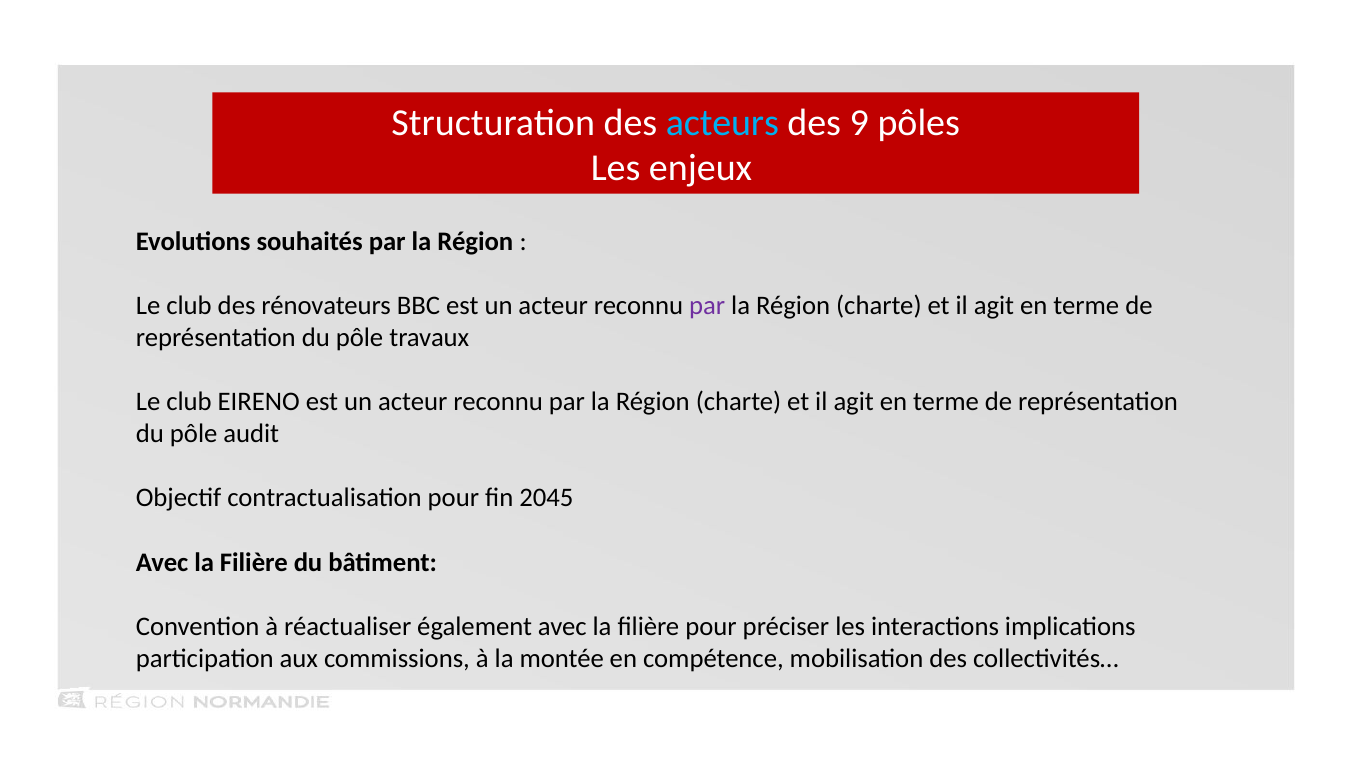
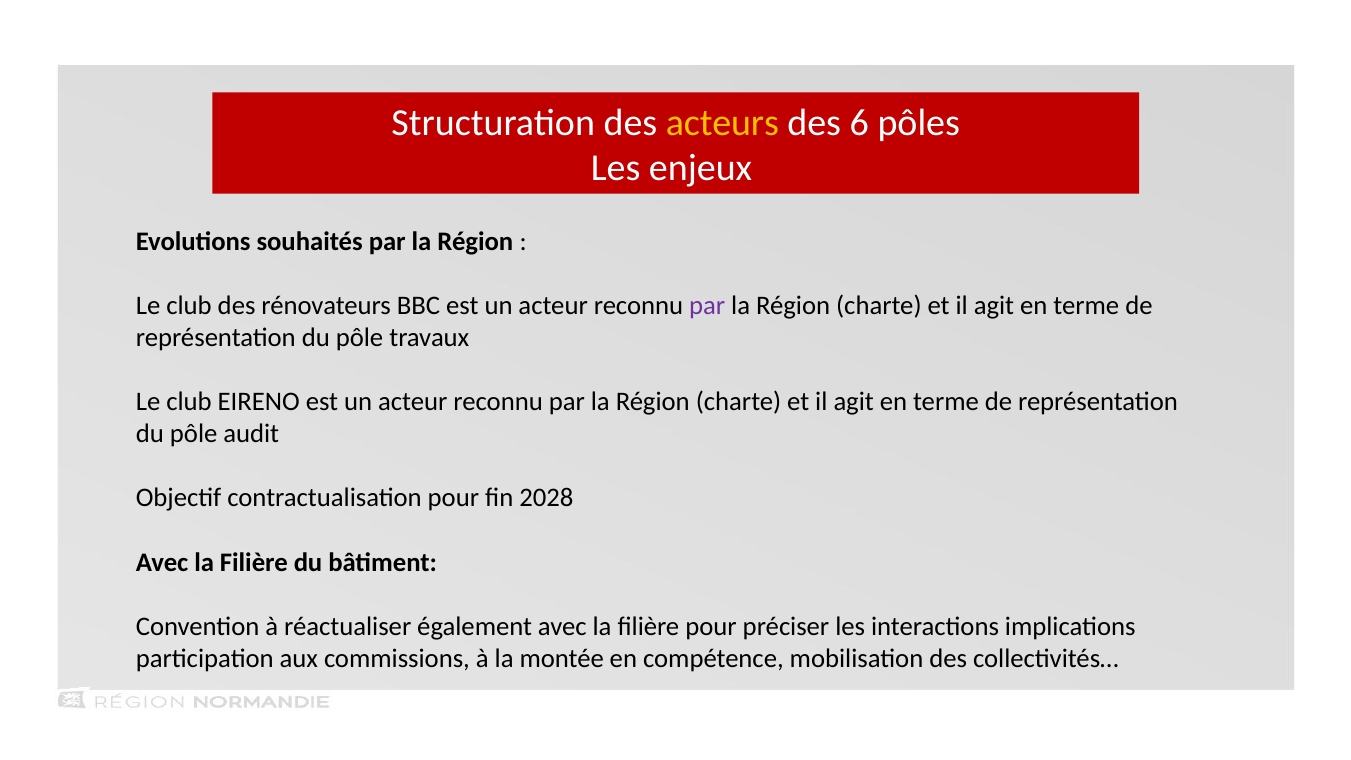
acteurs colour: light blue -> yellow (722, 123)
9: 9 -> 6 (859, 123)
2045: 2045 -> 2028 (546, 498)
